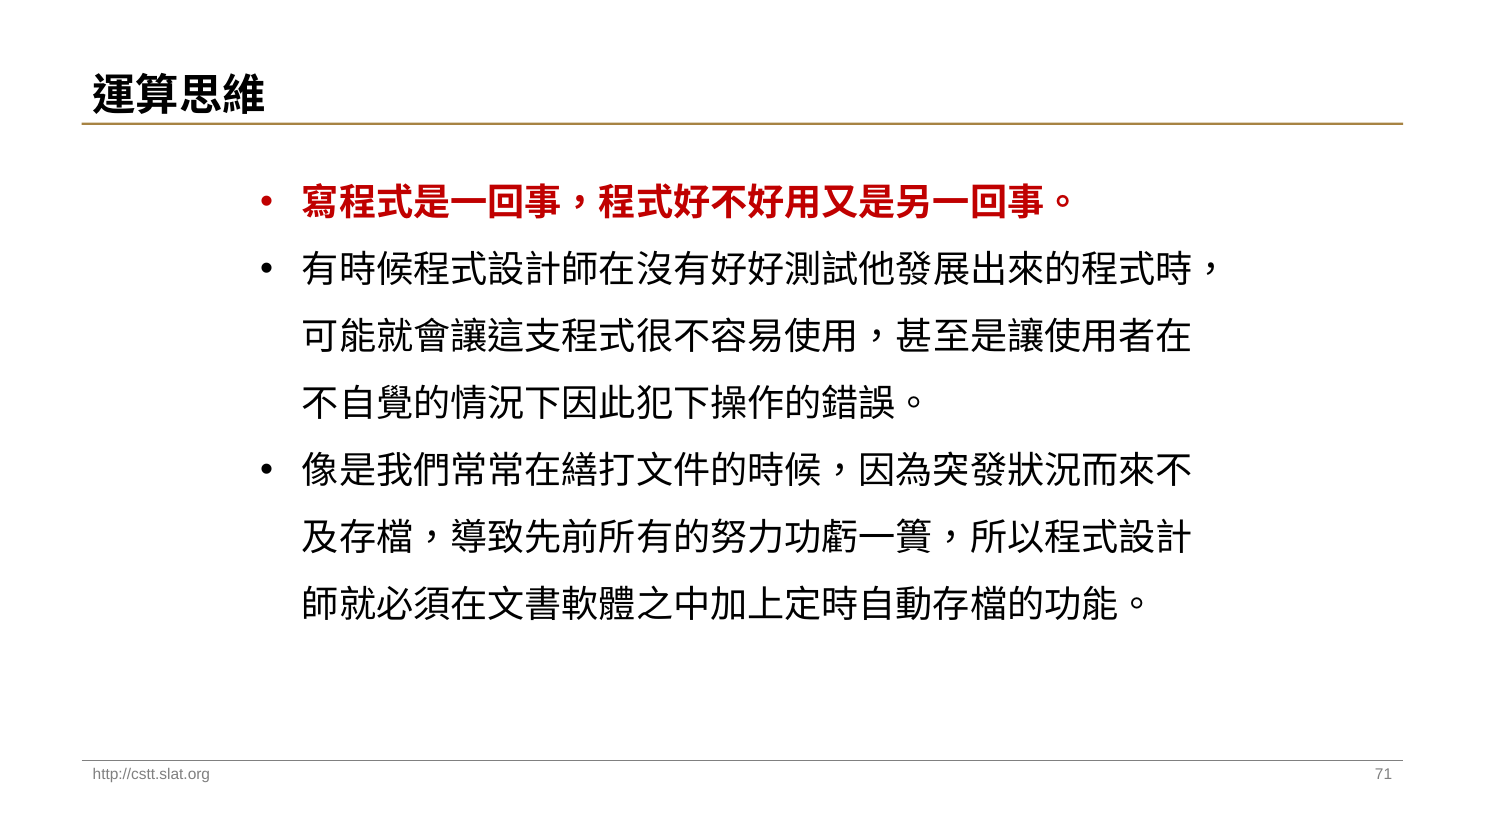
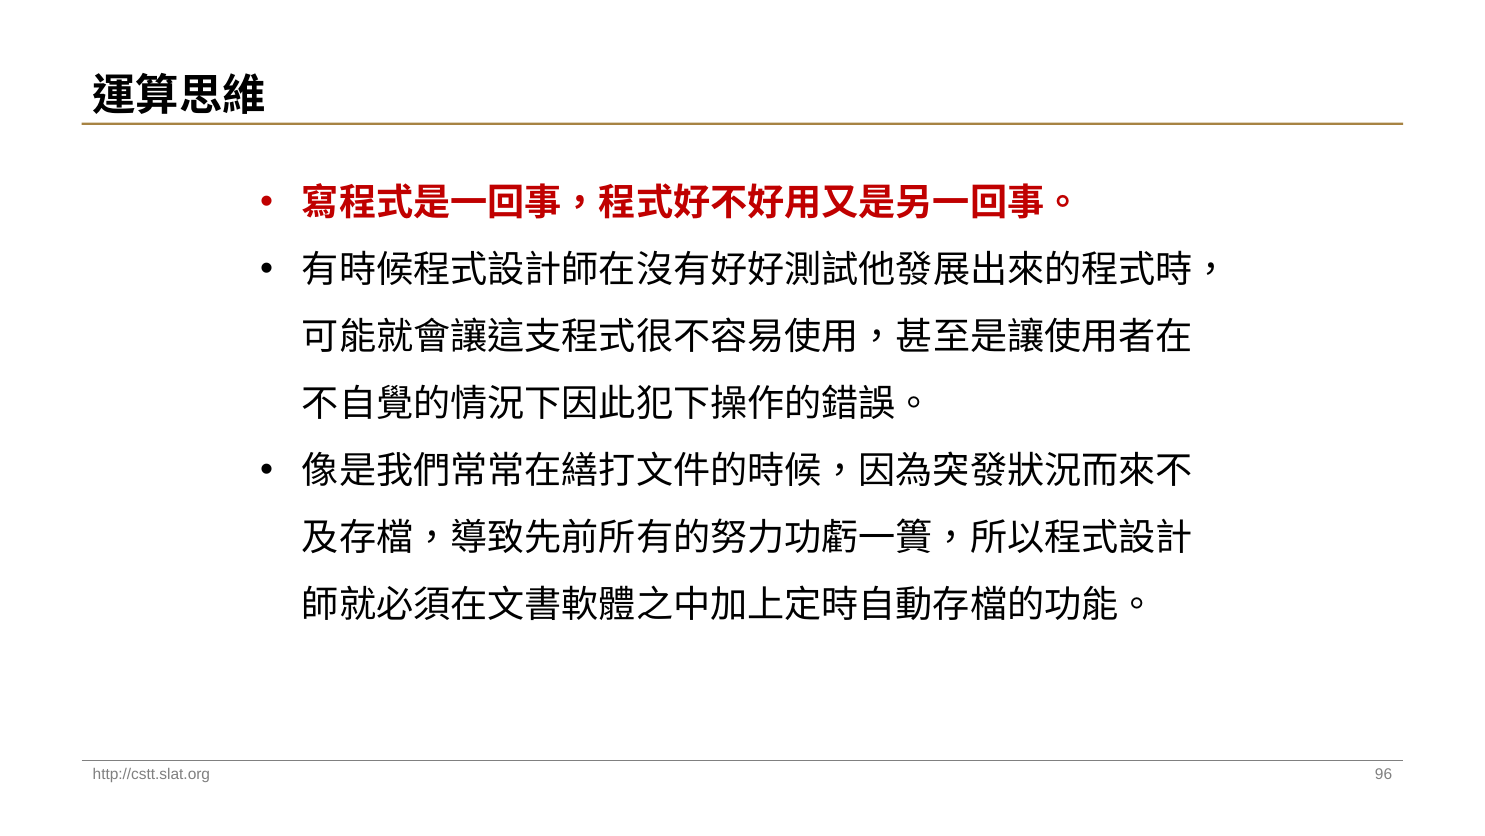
71: 71 -> 96 (1384, 774)
